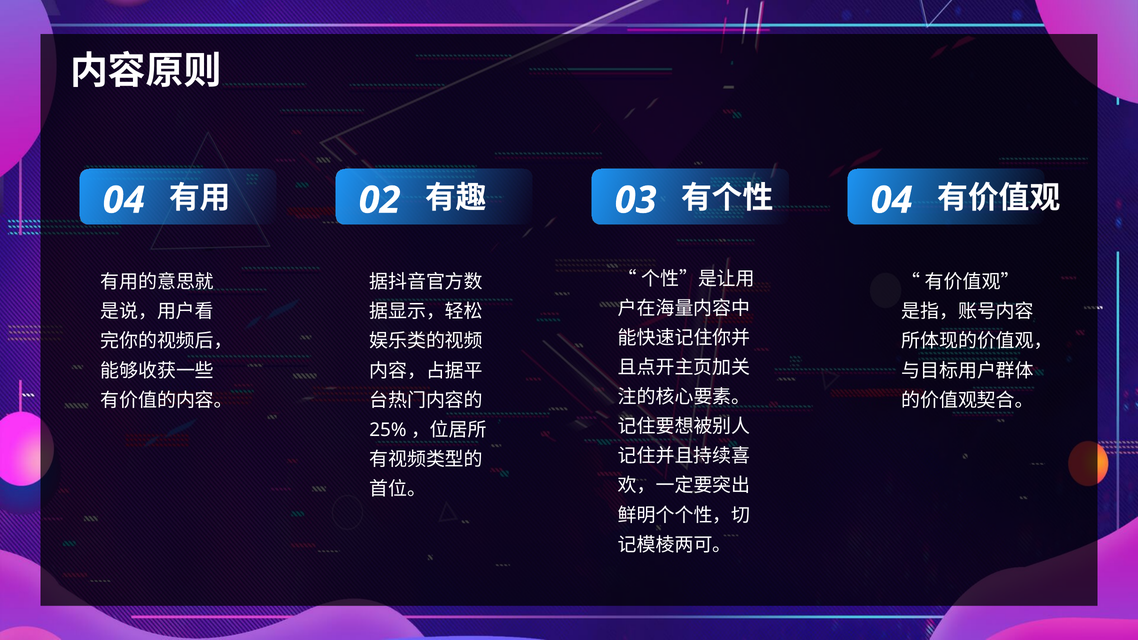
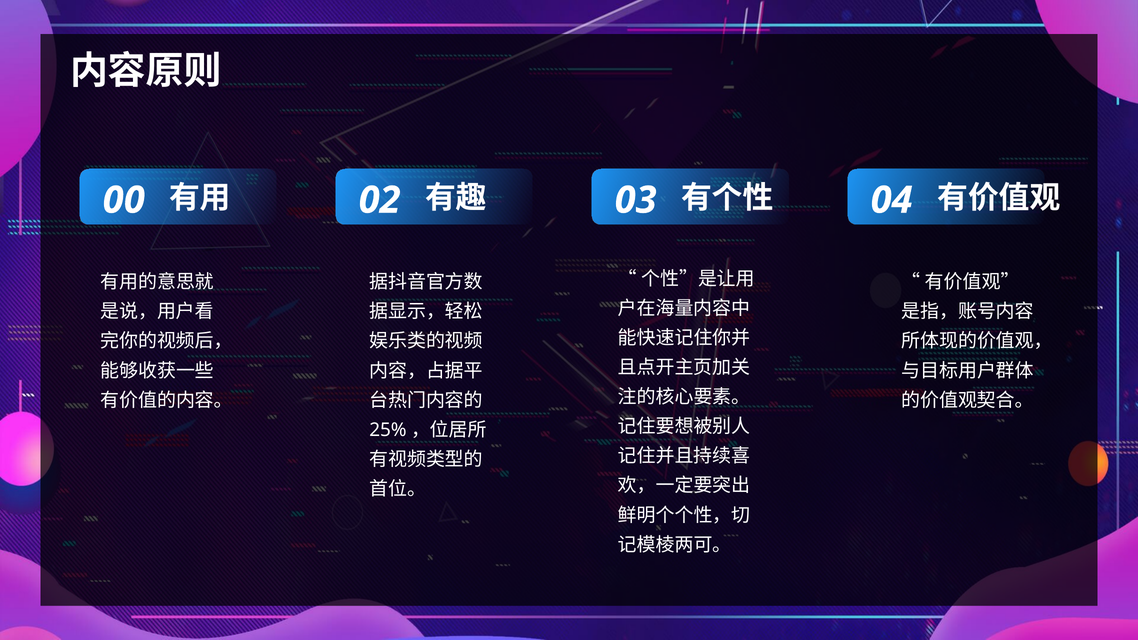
0 4: 4 -> 0 (134, 200)
